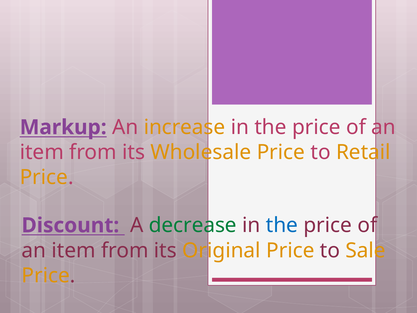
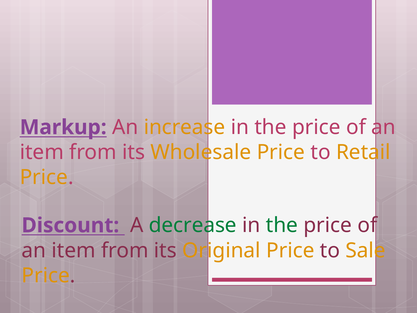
the colour: blue -> green (282, 225)
